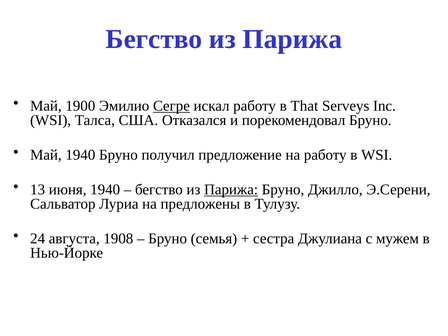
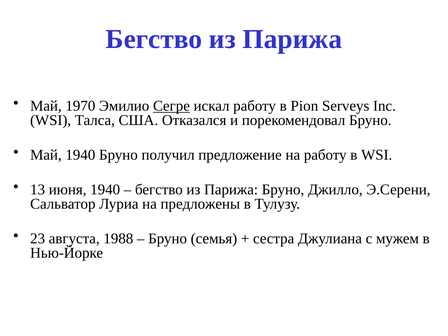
1900: 1900 -> 1970 (80, 106)
That: That -> Pion (304, 106)
Парижа underline: present -> none (231, 190)
24: 24 -> 23 (38, 238)
1908: 1908 -> 1988 (118, 238)
